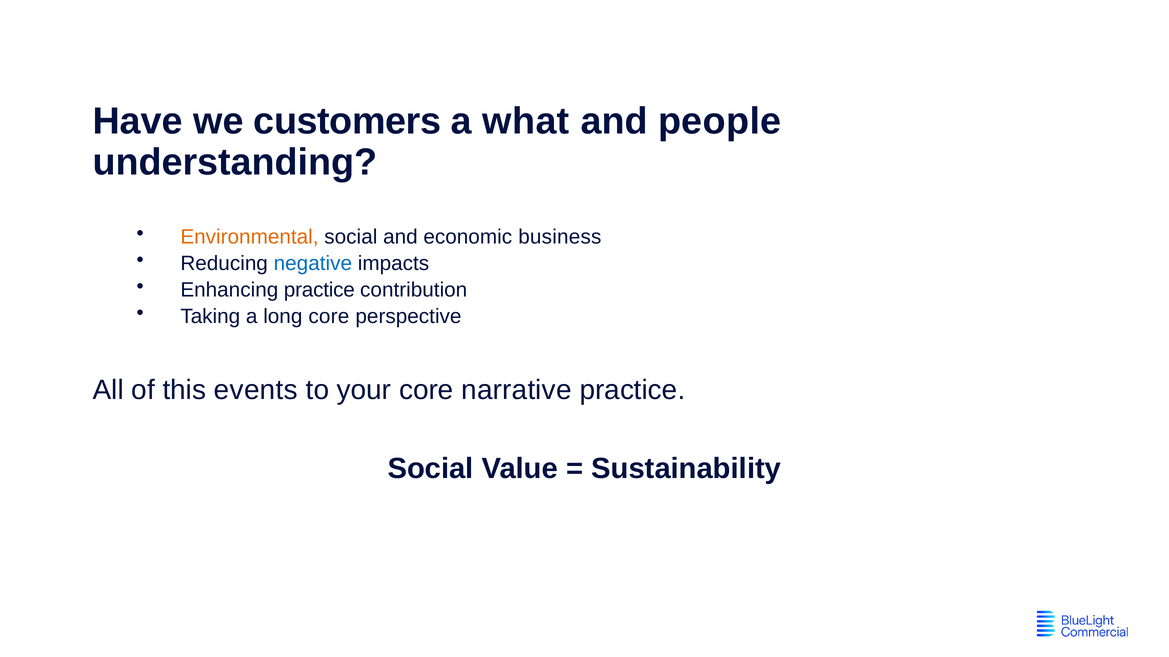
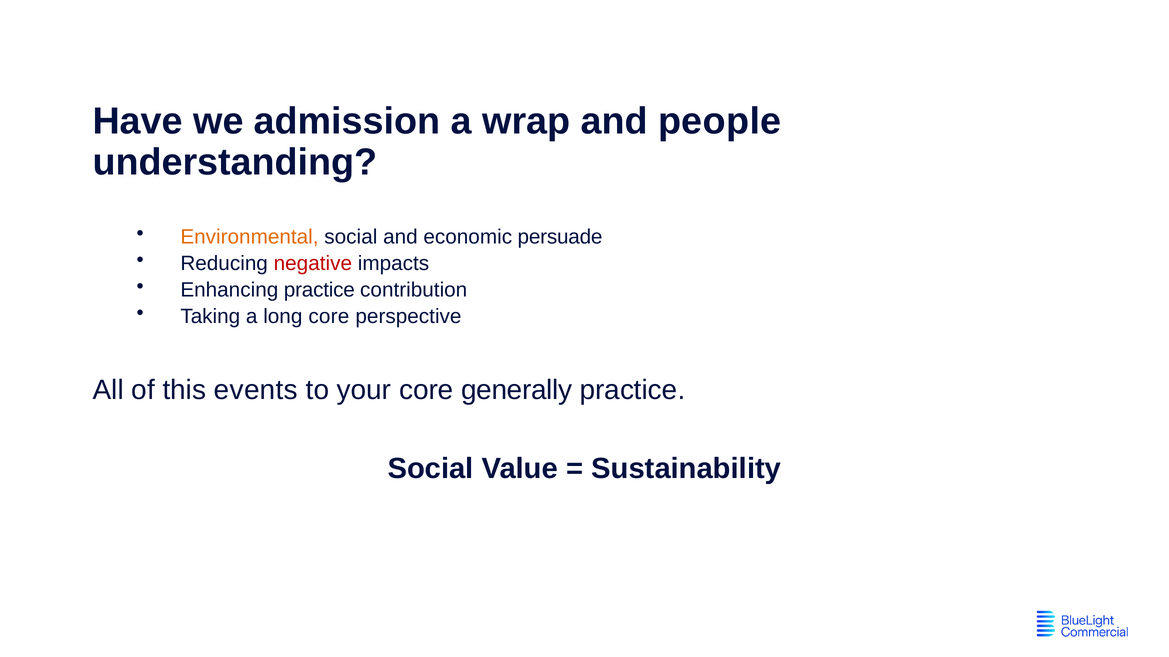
customers: customers -> admission (347, 121)
what: what -> wrap (526, 121)
business: business -> persuade (560, 237)
negative colour: blue -> red (313, 263)
narrative: narrative -> generally (517, 391)
